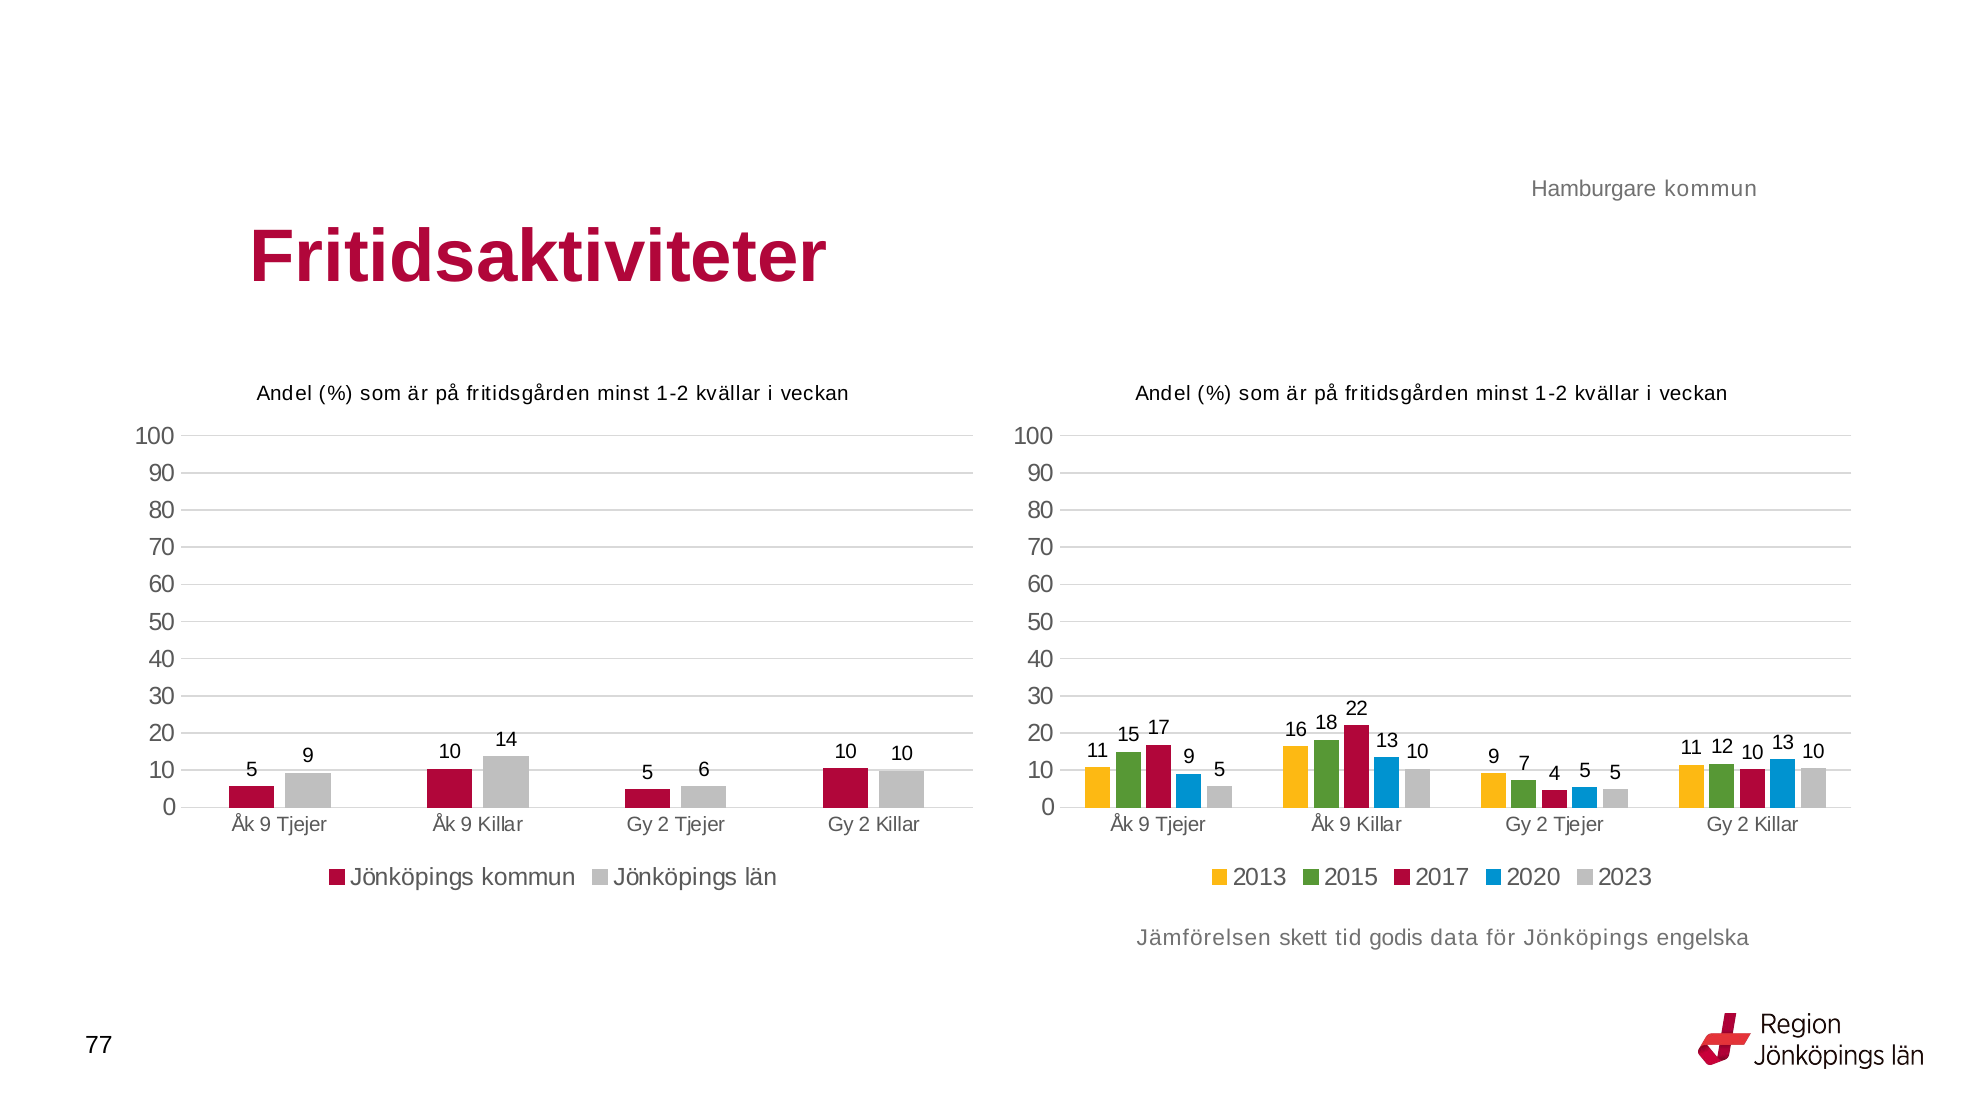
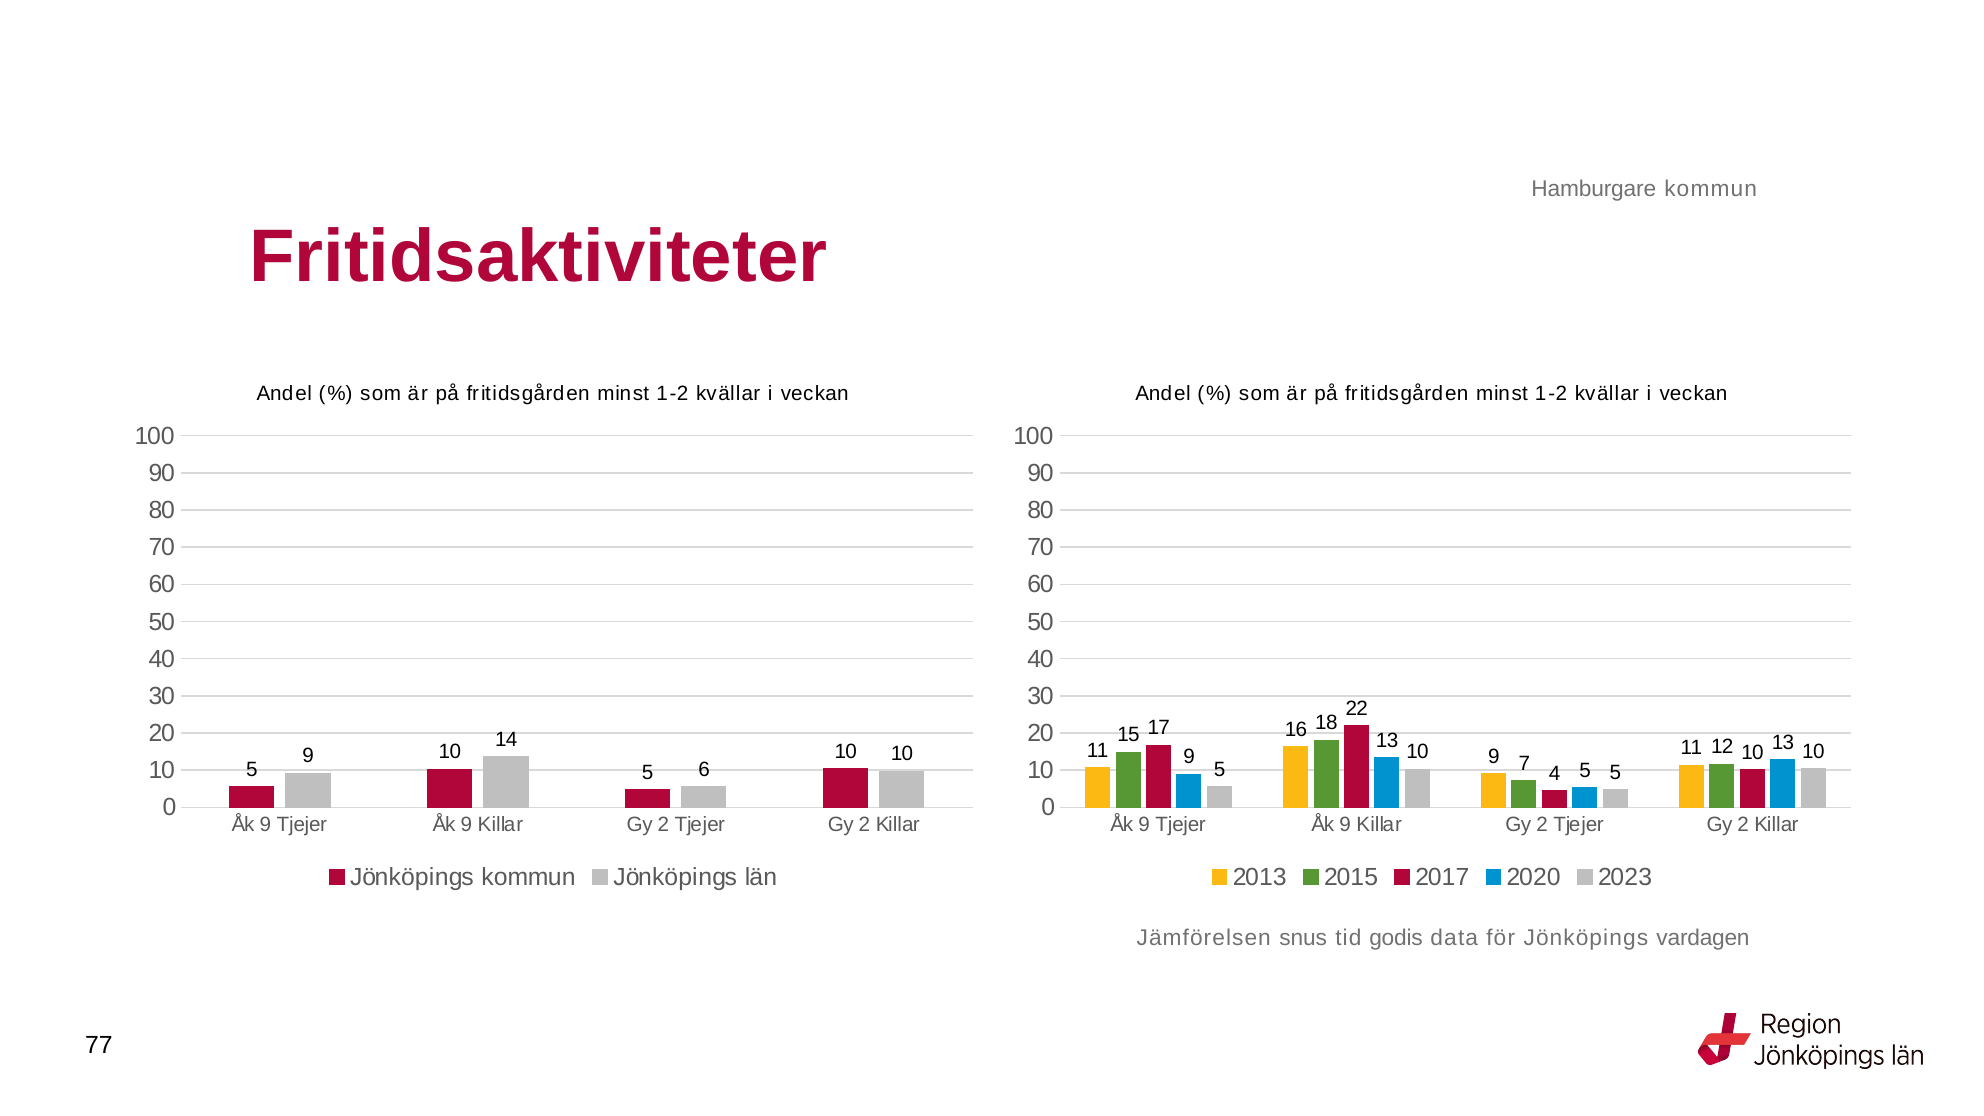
skett: skett -> snus (1303, 938)
engelska: engelska -> vardagen (1703, 938)
